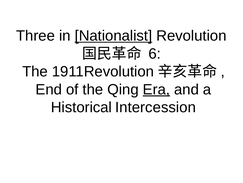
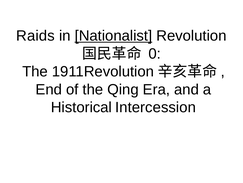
Three: Three -> Raids (35, 36)
6: 6 -> 0 (155, 53)
Era underline: present -> none (156, 89)
